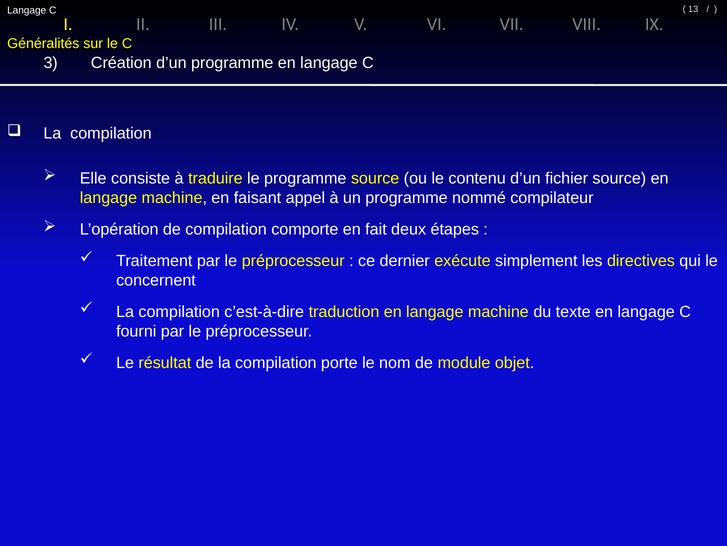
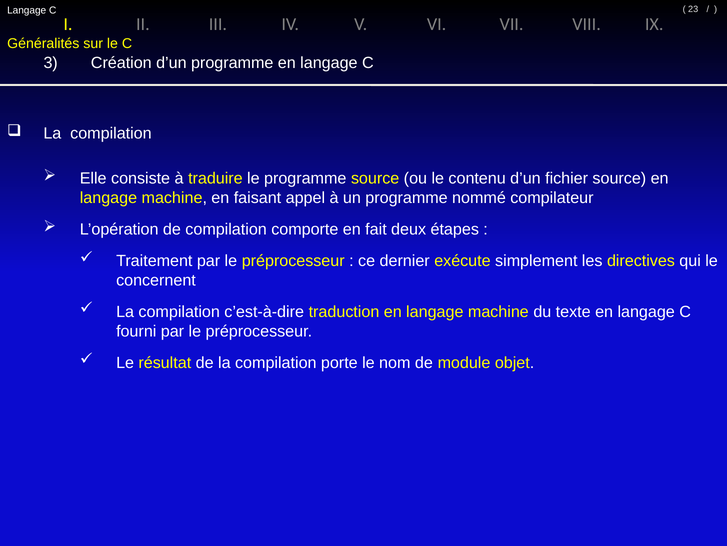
13: 13 -> 23 (693, 9)
